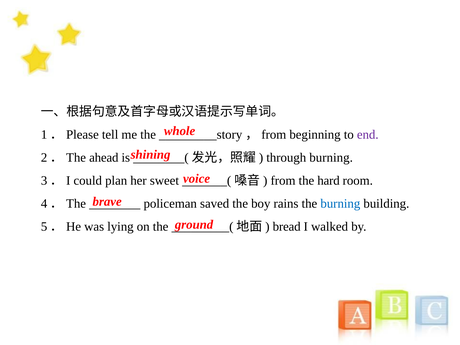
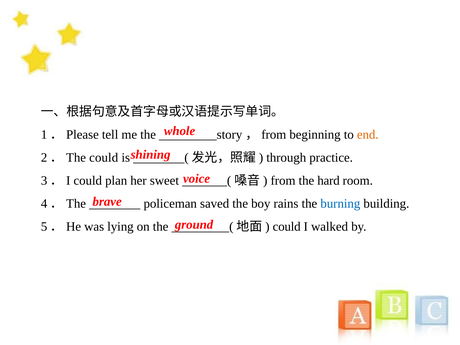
end colour: purple -> orange (368, 135)
2．The ahead: ahead -> could (104, 158)
through burning: burning -> practice (331, 158)
bread: bread -> could (287, 227)
